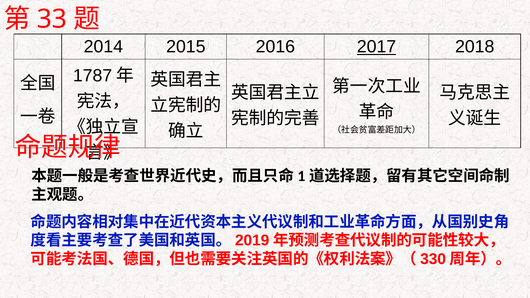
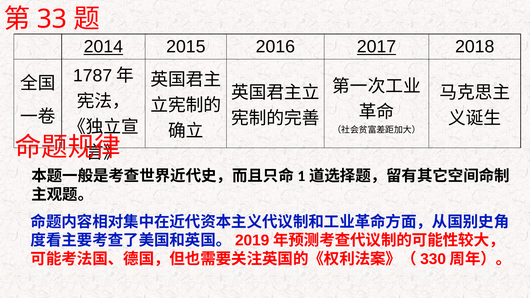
2014 underline: none -> present (103, 47)
